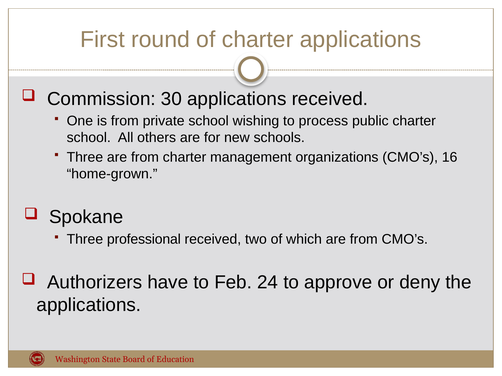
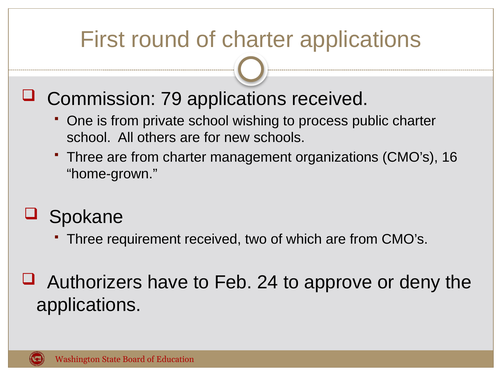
30: 30 -> 79 (171, 99)
professional: professional -> requirement (144, 239)
